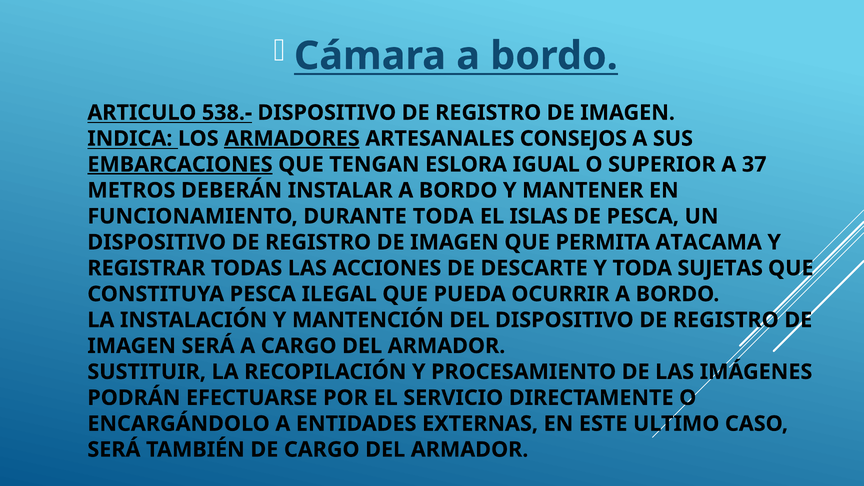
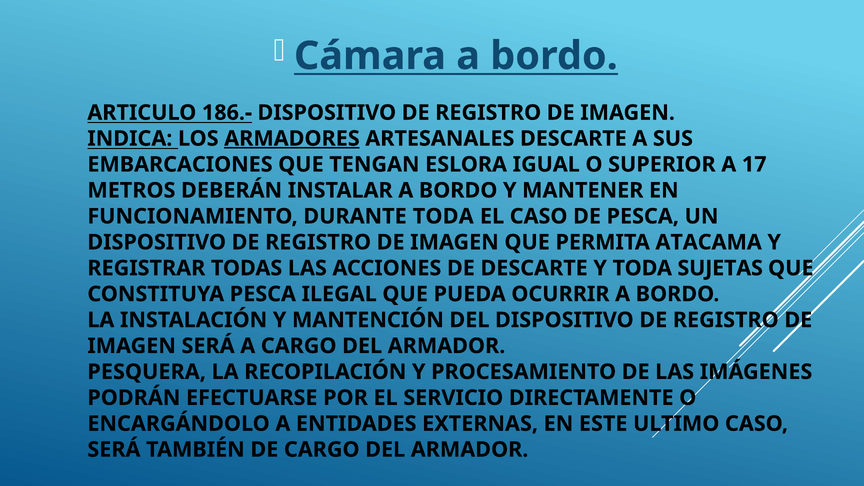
538.-: 538.- -> 186.- (227, 113)
ARTESANALES CONSEJOS: CONSEJOS -> DESCARTE (573, 139)
EMBARCACIONES underline: present -> none (180, 164)
37: 37 -> 17 (754, 164)
EL ISLAS: ISLAS -> CASO (539, 216)
SUSTITUIR: SUSTITUIR -> PESQUERA (147, 372)
